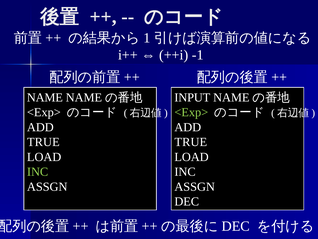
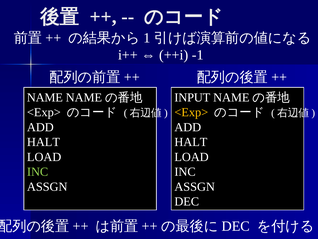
<Exp> colour: light green -> yellow (191, 112)
TRUE: TRUE -> HALT (43, 142)
TRUE: TRUE -> HALT (191, 142)
